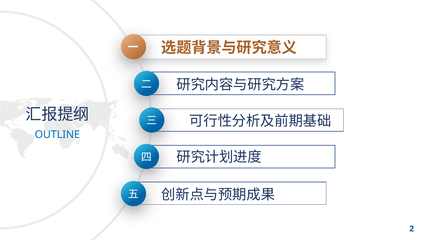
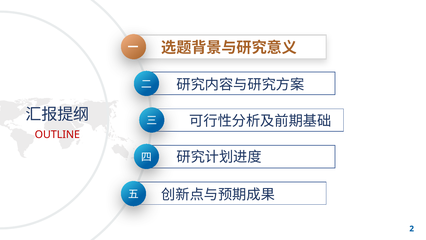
OUTLINE colour: blue -> red (57, 135)
